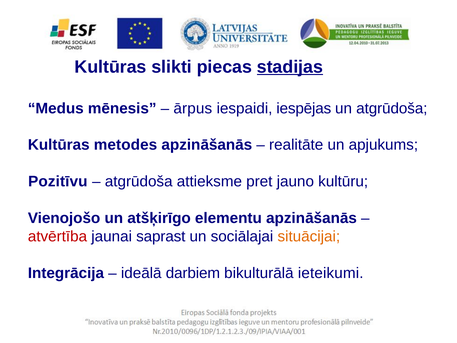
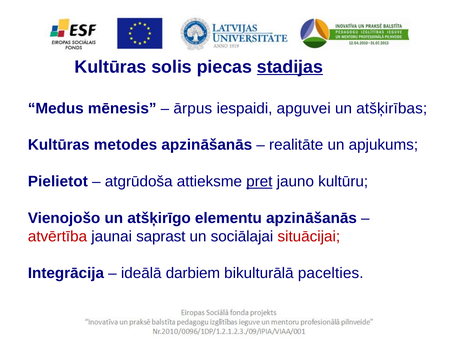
slikti: slikti -> solis (172, 67)
iespējas: iespējas -> apguvei (304, 108)
un atgrūdoša: atgrūdoša -> atšķirības (392, 108)
Pozitīvu: Pozitīvu -> Pielietot (58, 181)
pret underline: none -> present (259, 181)
situācijai colour: orange -> red (309, 236)
ieteikumi: ieteikumi -> pacelties (331, 273)
